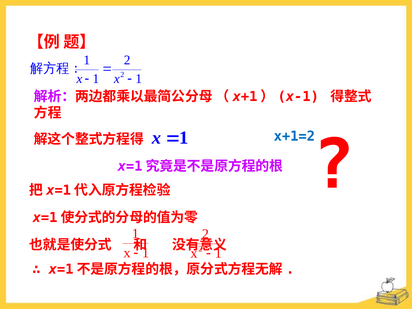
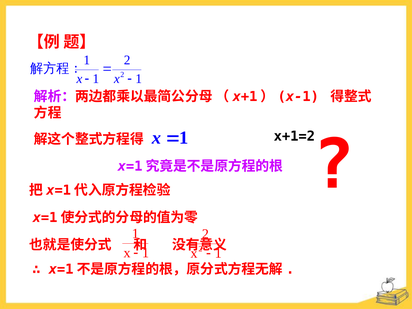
x+1=2 colour: blue -> black (294, 136)
